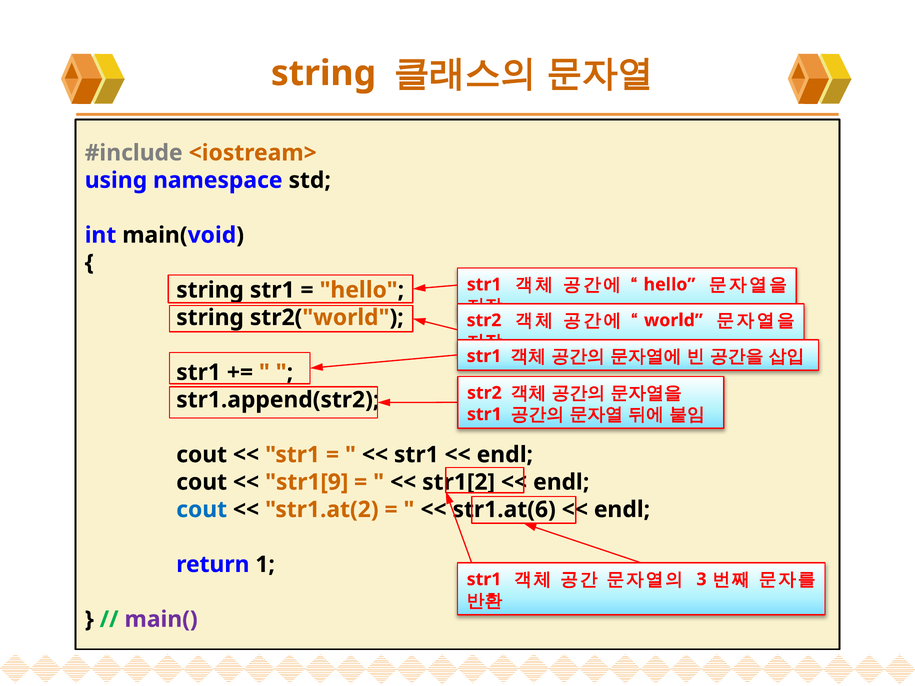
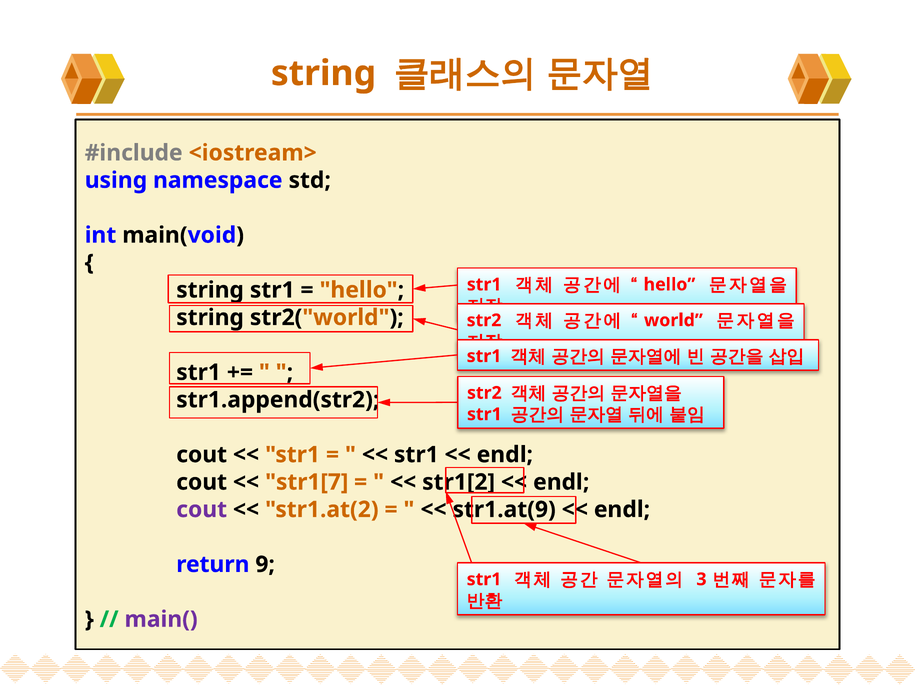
str1[9: str1[9 -> str1[7 (307, 482)
cout colour: blue -> purple (202, 510)
str1.at(6: str1.at(6 -> str1.at(9 (504, 510)
1: 1 -> 9 (265, 565)
